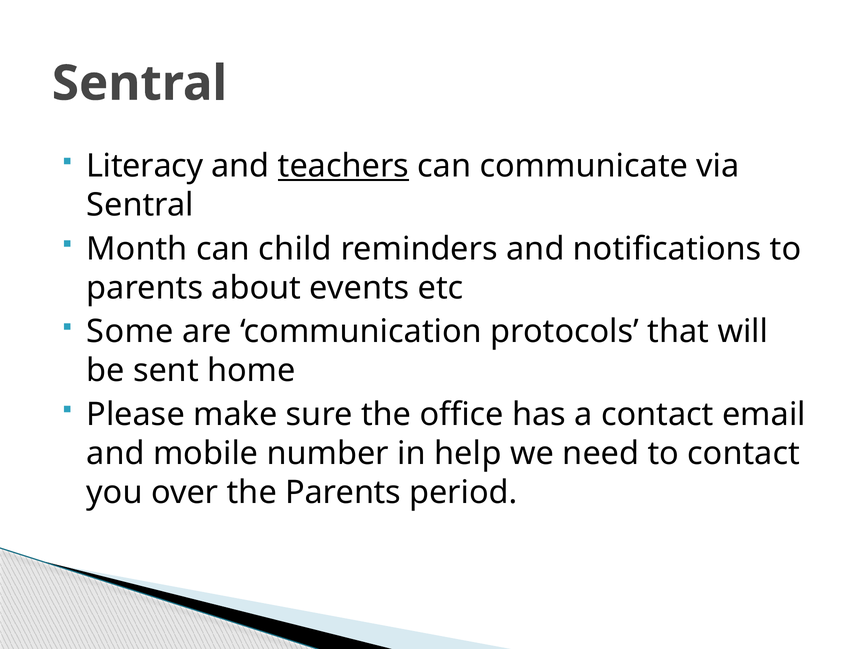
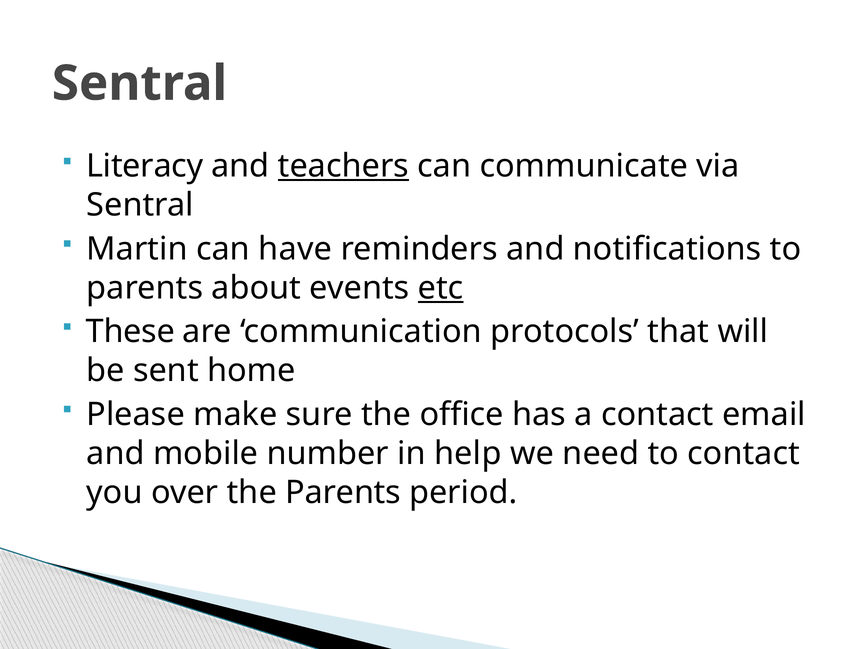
Month: Month -> Martin (137, 249)
child: child -> have (295, 249)
etc underline: none -> present (441, 288)
Some: Some -> These (130, 332)
